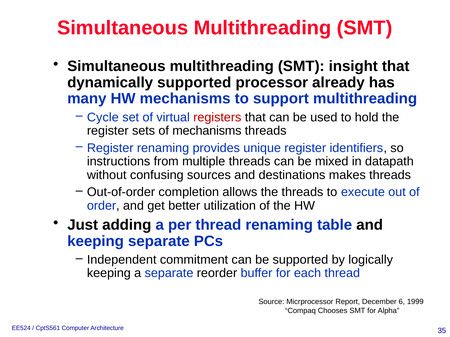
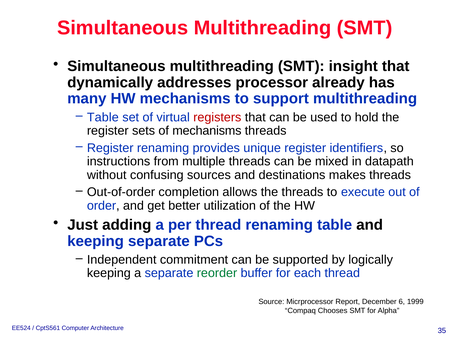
dynamically supported: supported -> addresses (194, 83)
Cycle: Cycle -> Table (103, 117)
reorder colour: black -> green (217, 274)
